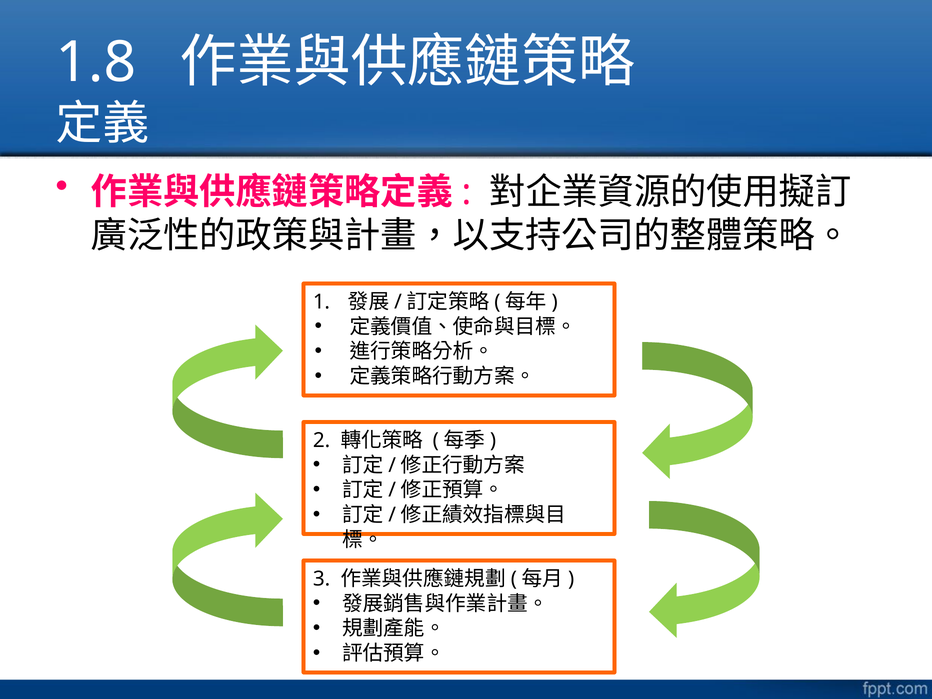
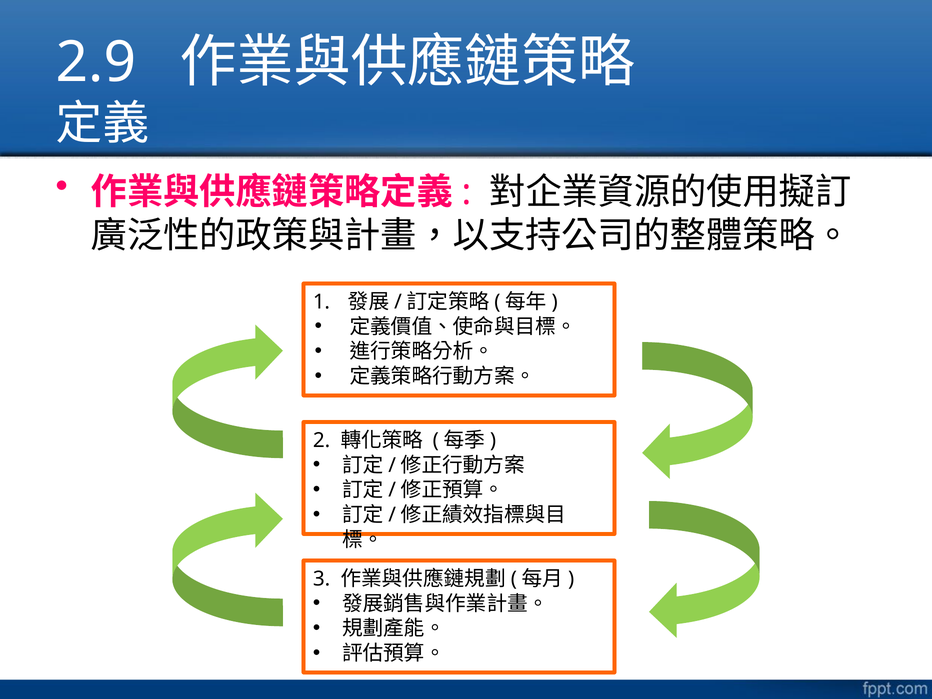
1.8: 1.8 -> 2.9 (96, 62)
